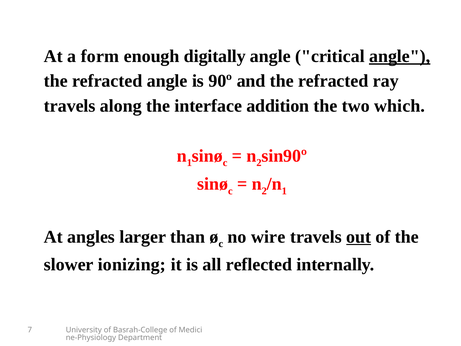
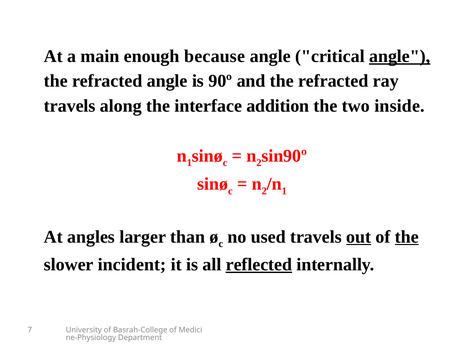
form: form -> main (100, 56)
digitally: digitally -> because (215, 56)
which: which -> inside (400, 106)
wire: wire -> used (268, 237)
the underline: none -> present (407, 237)
ionizing: ionizing -> incident (132, 264)
reflected underline: none -> present (259, 264)
